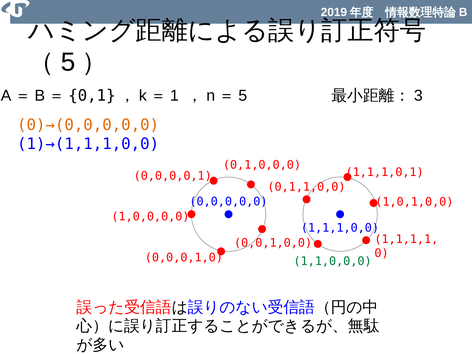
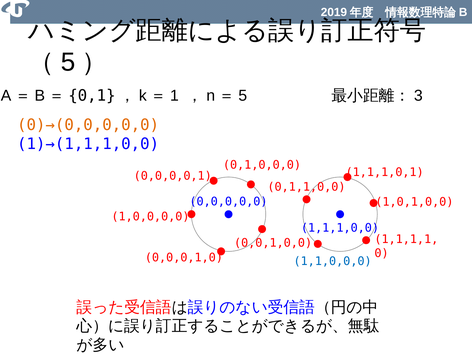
1,1,0,0,0 colour: green -> blue (333, 261)
